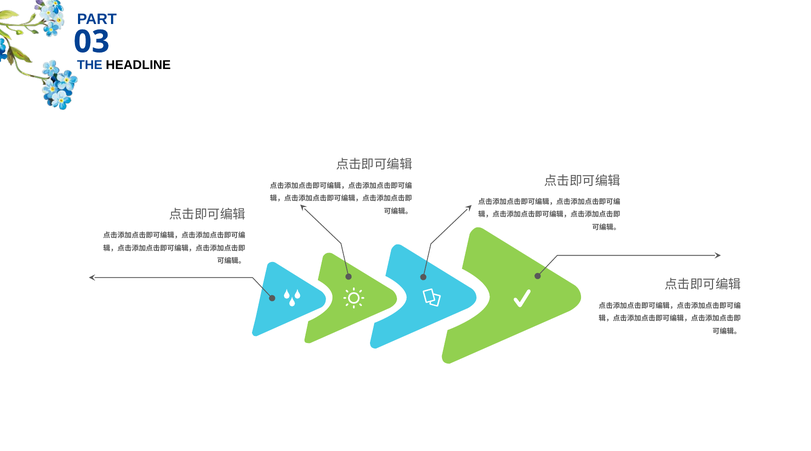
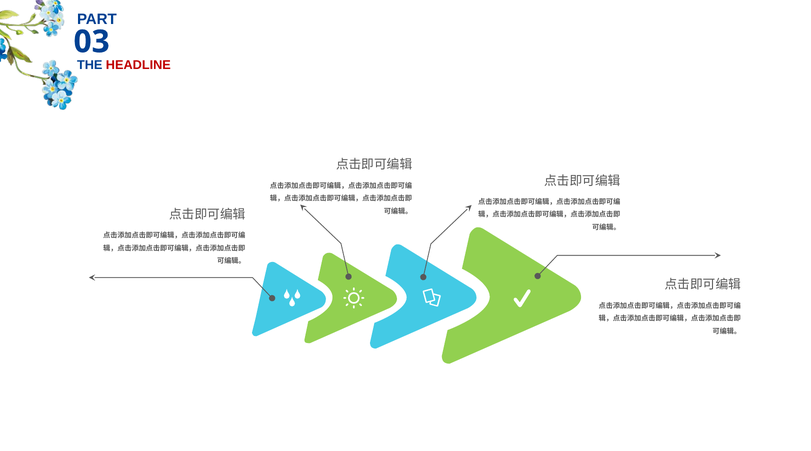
HEADLINE colour: black -> red (138, 65)
